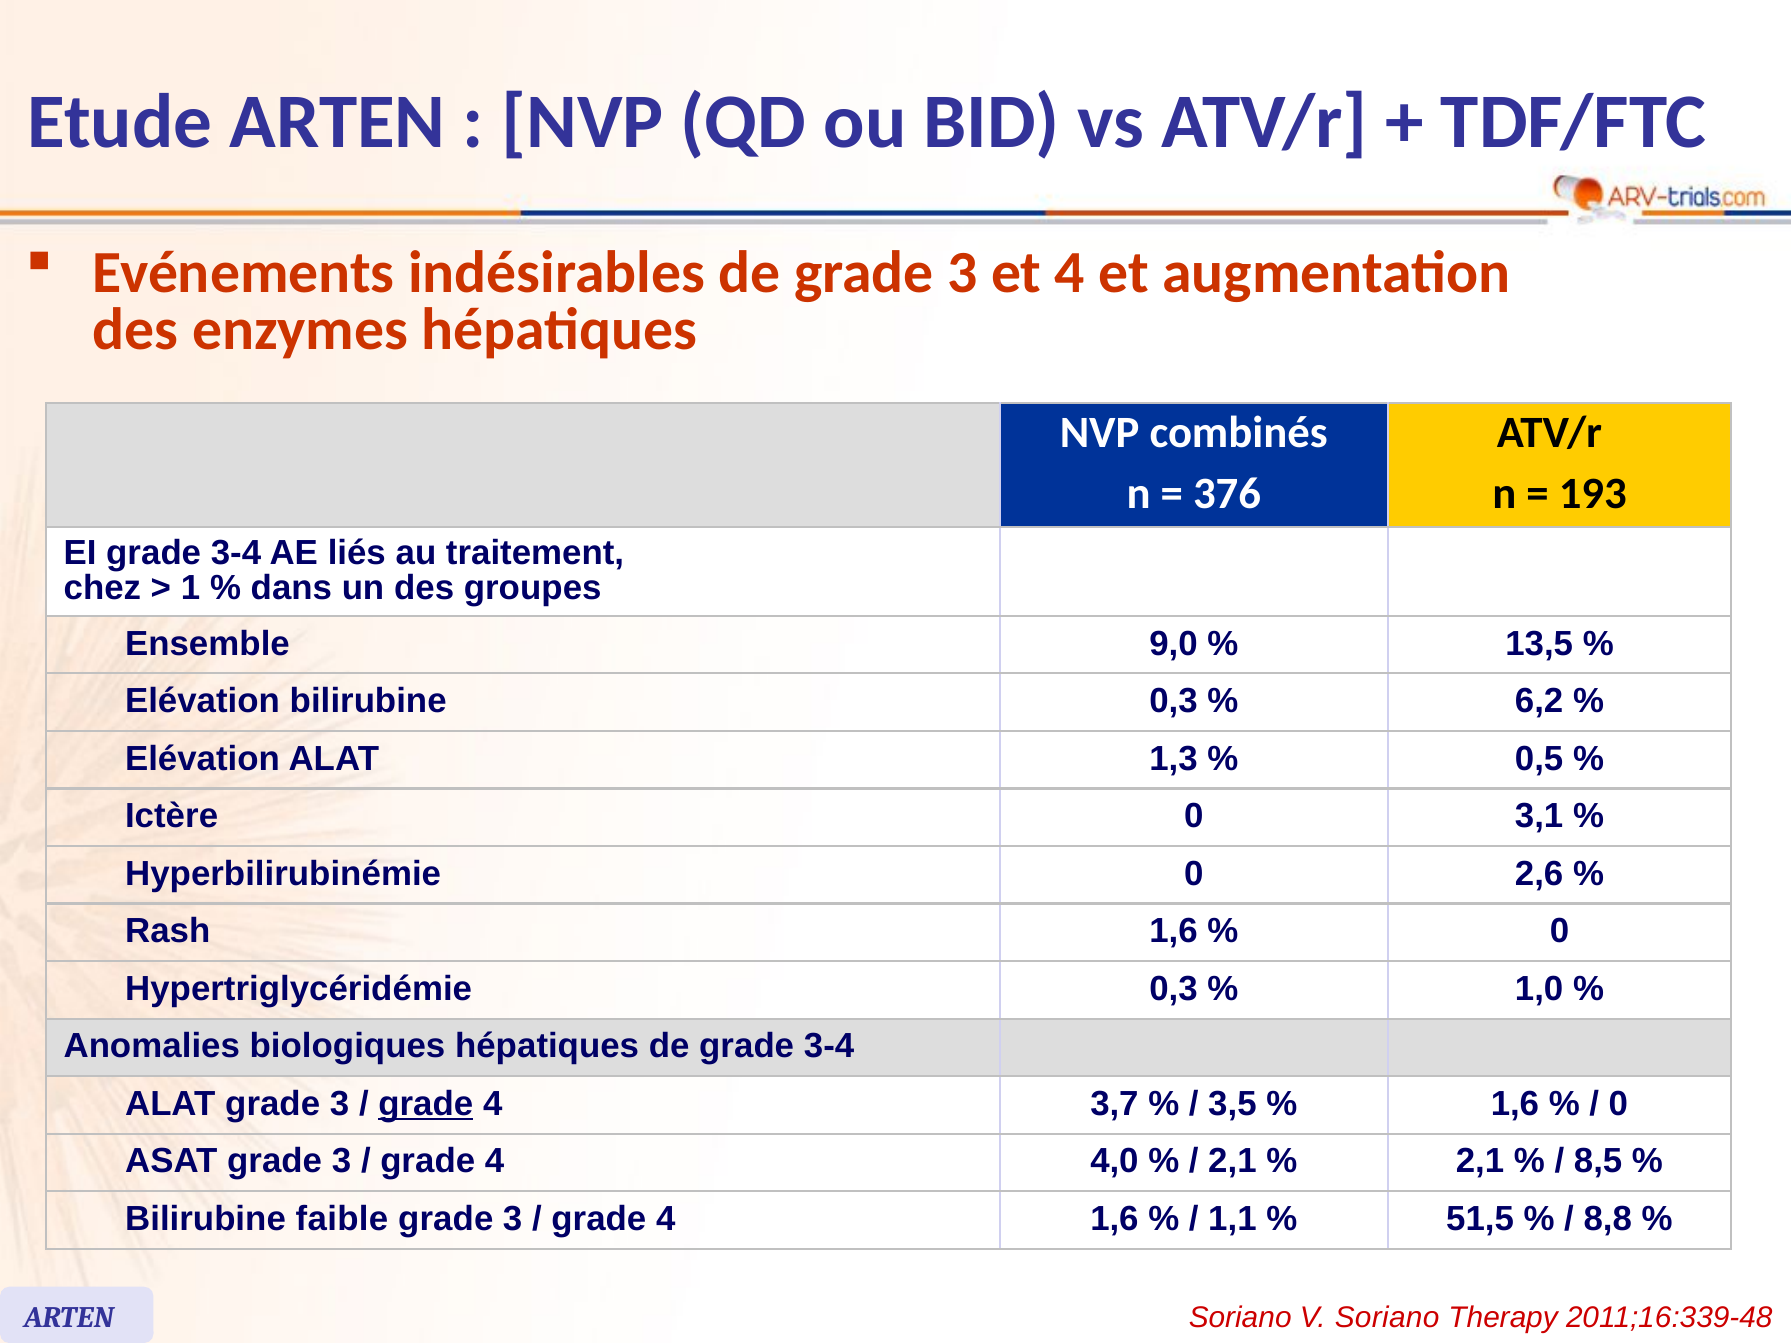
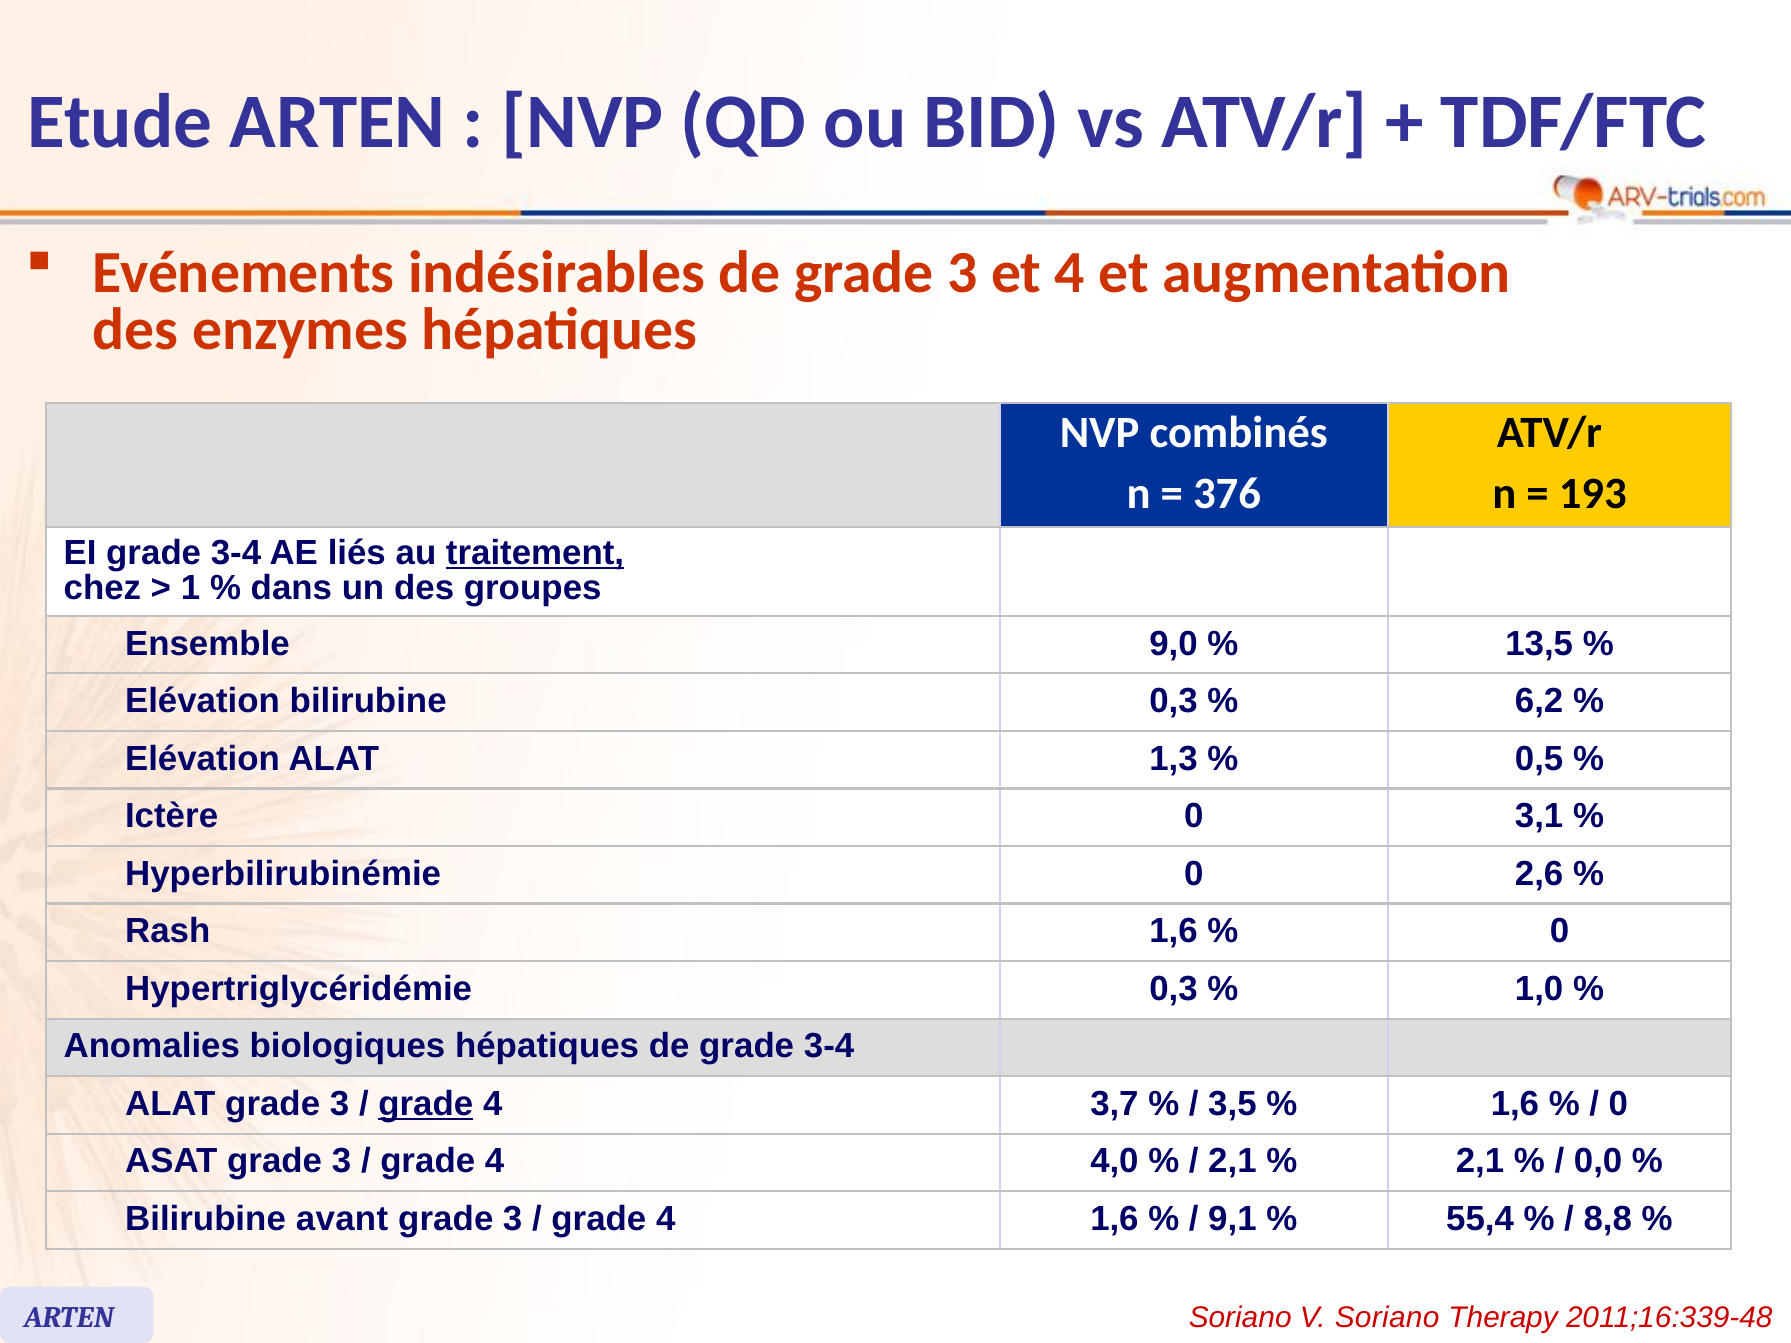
traitement underline: none -> present (535, 553)
8,5: 8,5 -> 0,0 (1598, 1162)
faible: faible -> avant (342, 1219)
1,1: 1,1 -> 9,1 (1232, 1219)
51,5: 51,5 -> 55,4 (1480, 1219)
